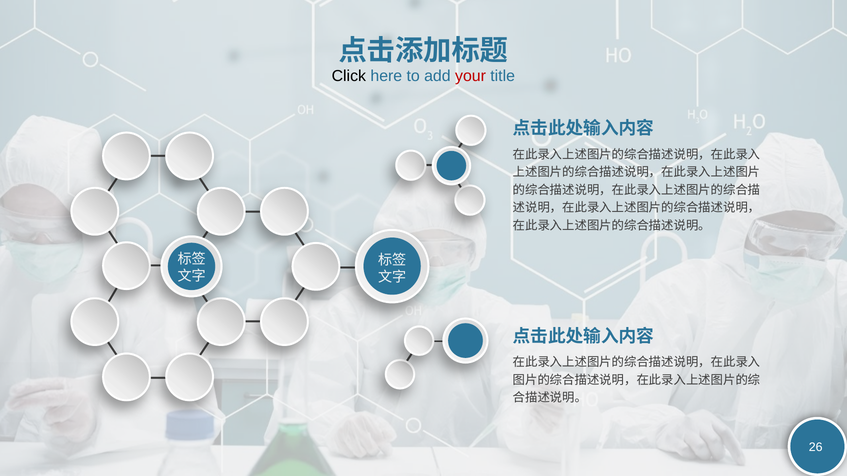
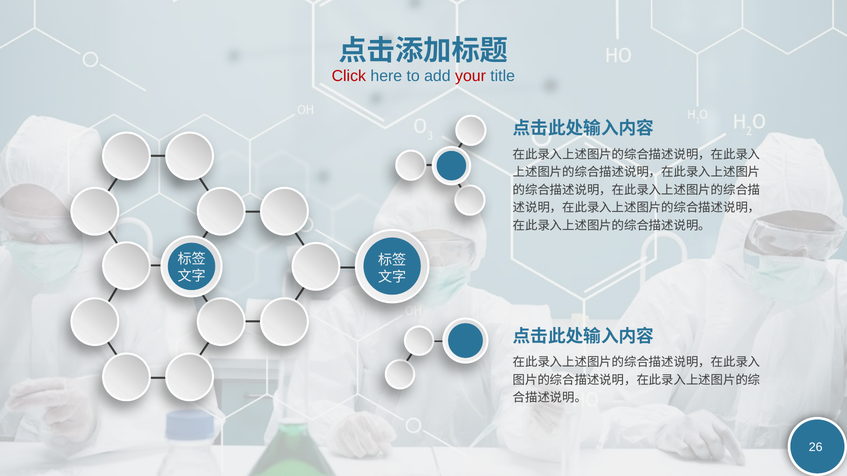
Click colour: black -> red (349, 76)
